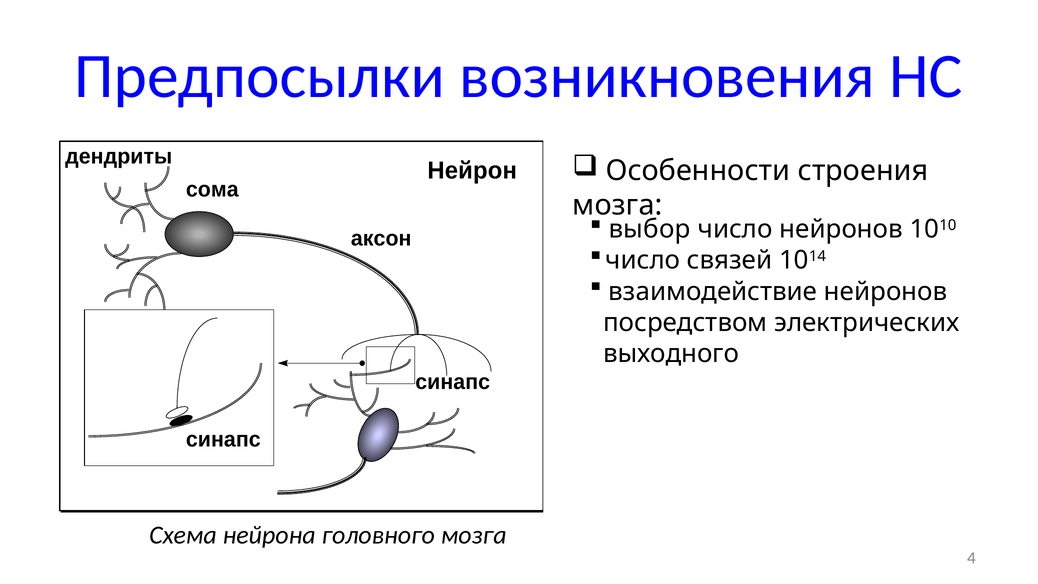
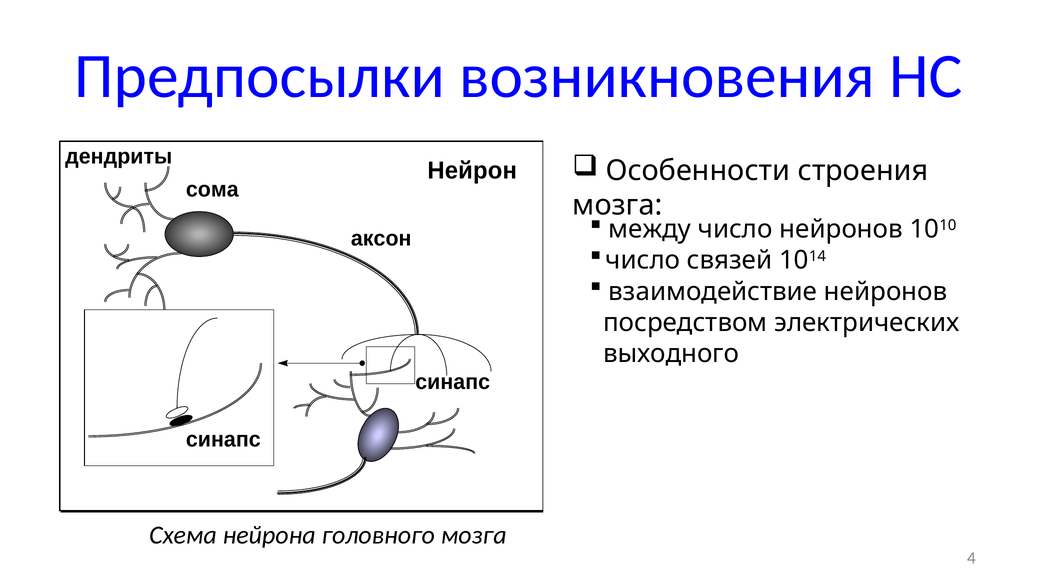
выбор: выбор -> между (650, 229)
